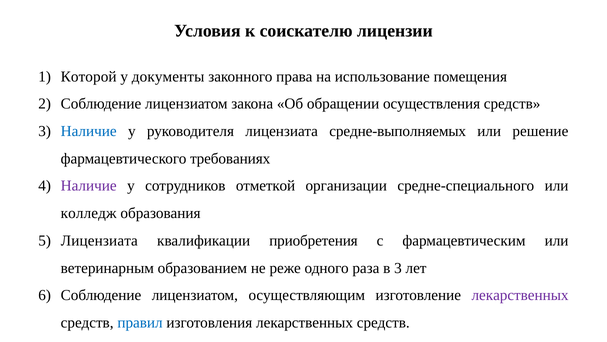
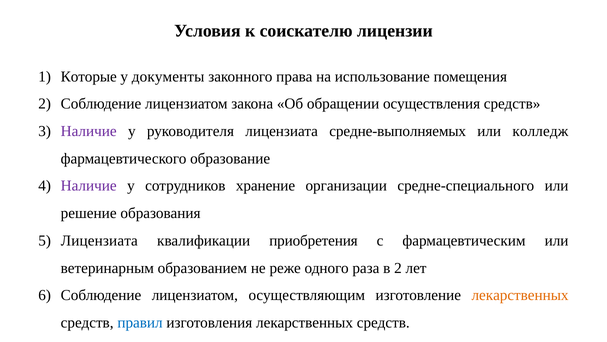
Которой: Которой -> Которые (89, 76)
Наличие colour: blue -> purple (89, 131)
решение: решение -> колледж (540, 131)
требованиях: требованиях -> образование (230, 158)
отметкой: отметкой -> хранение (266, 186)
колледж: колледж -> решение (89, 213)
в 3: 3 -> 2 (398, 268)
лекарственных colour: purple -> orange (520, 295)
